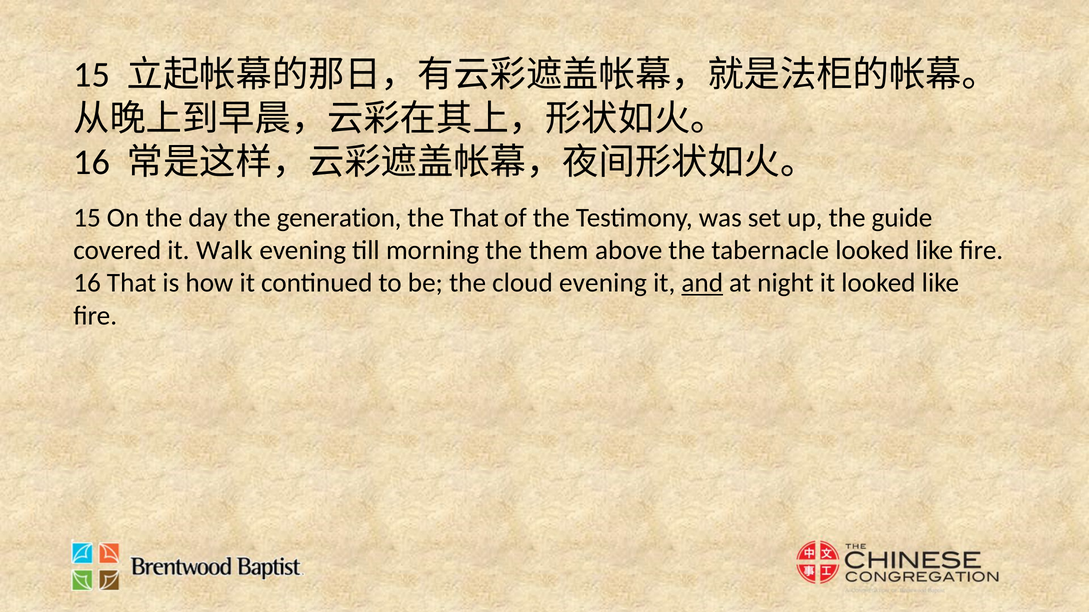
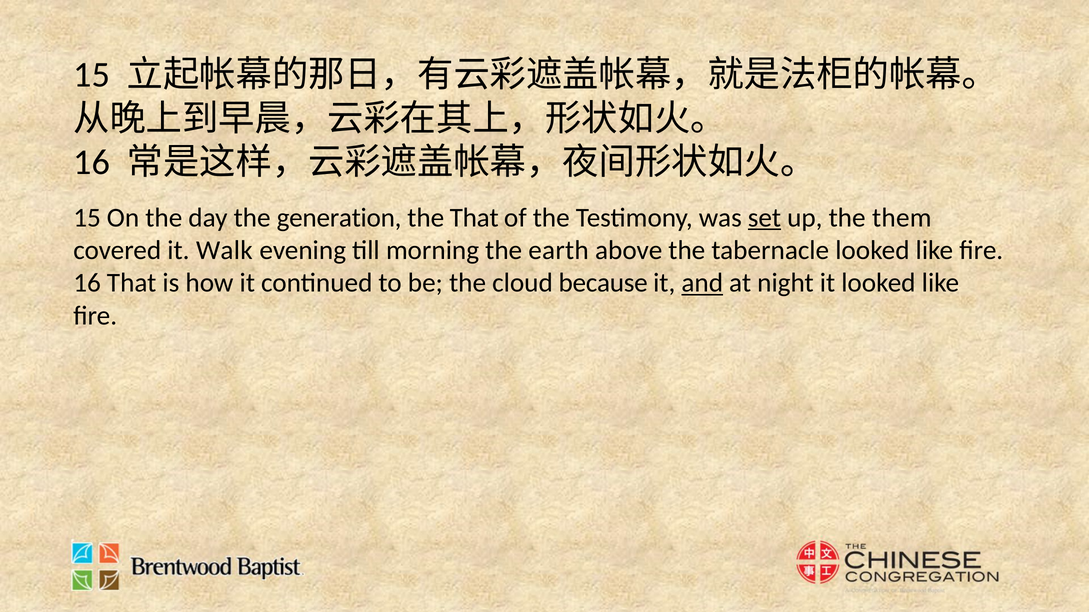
set underline: none -> present (764, 218)
guide: guide -> them (902, 218)
them: them -> earth (559, 251)
cloud evening: evening -> because (603, 283)
